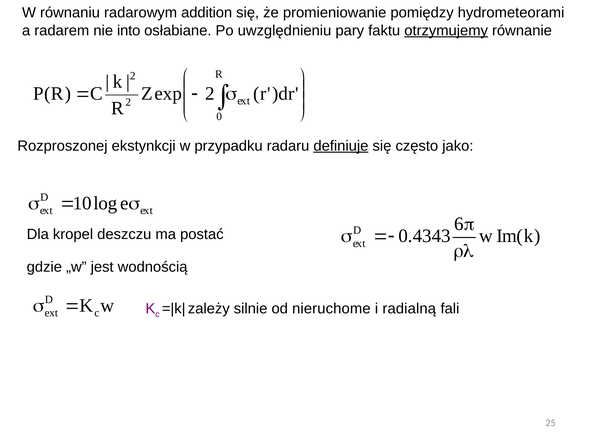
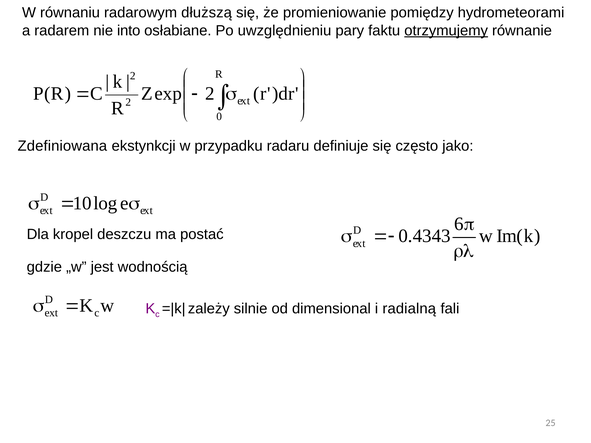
addition: addition -> dłuższą (207, 13)
Rozproszonej: Rozproszonej -> Zdefiniowana (62, 146)
definiuje underline: present -> none (341, 146)
nieruchome: nieruchome -> dimensional (331, 309)
